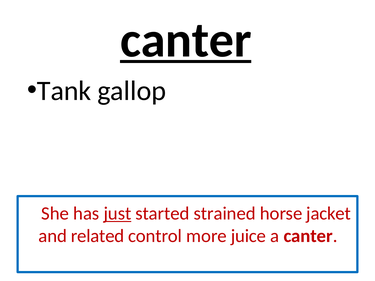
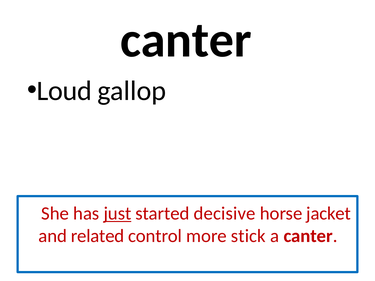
canter underline: present -> none (186, 40)
Tank: Tank -> Loud (64, 91)
strained: strained -> decisive (225, 214)
juice: juice -> stick (248, 236)
